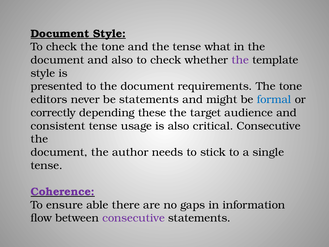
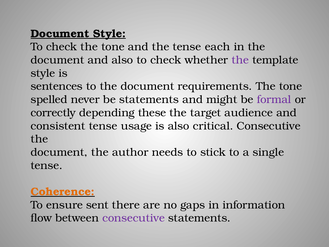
what: what -> each (217, 47)
presented: presented -> sentences (57, 86)
editors: editors -> spelled (49, 99)
formal colour: blue -> purple (274, 99)
Coherence colour: purple -> orange (63, 192)
able: able -> sent (97, 205)
